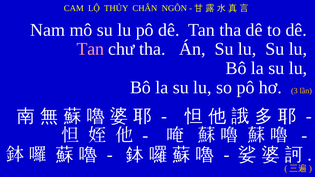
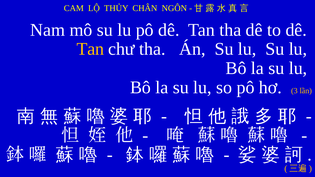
Tan colour: pink -> yellow (90, 49)
